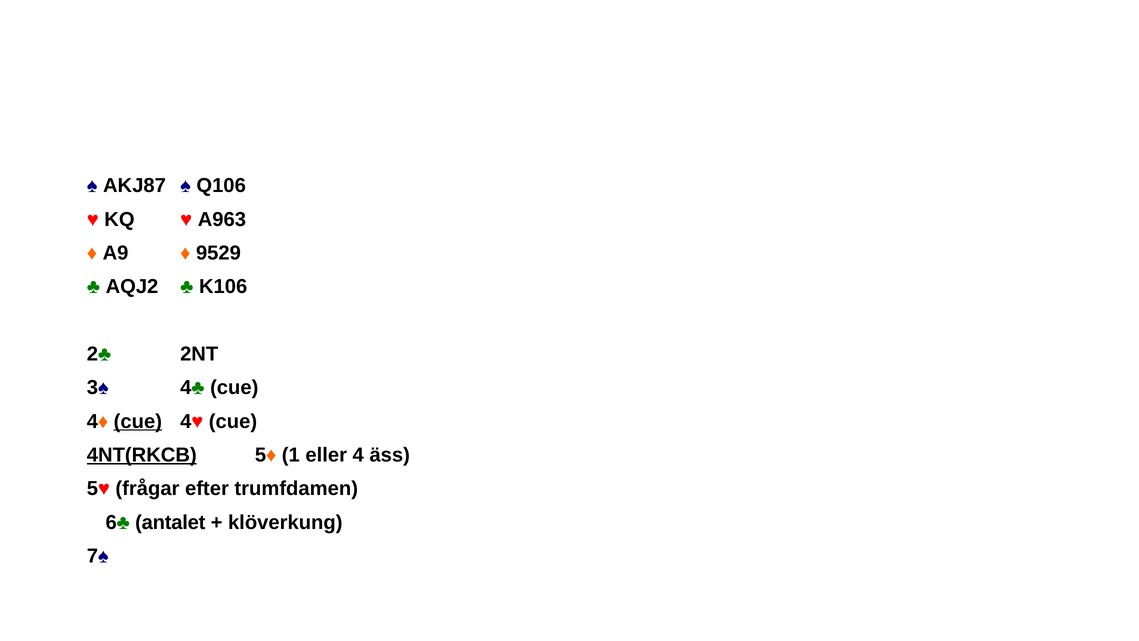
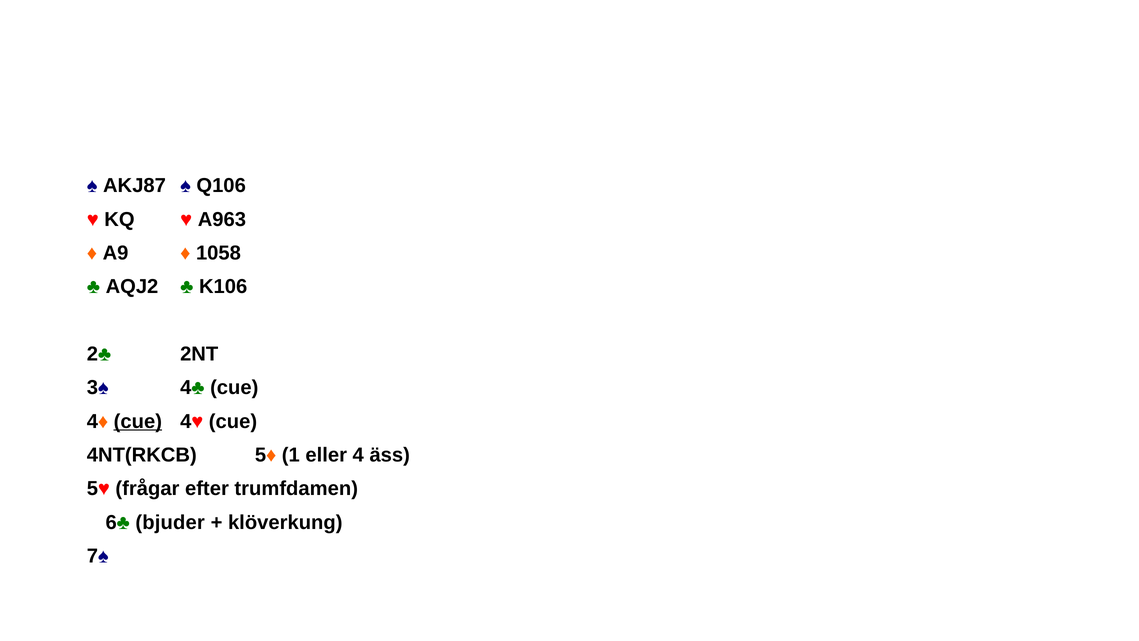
9529: 9529 -> 1058 (218, 253)
4NT(RKCB underline: present -> none (142, 455)
antalet: antalet -> bjuder (170, 522)
